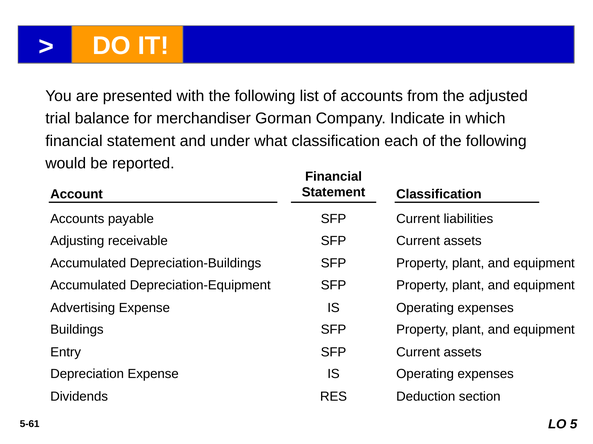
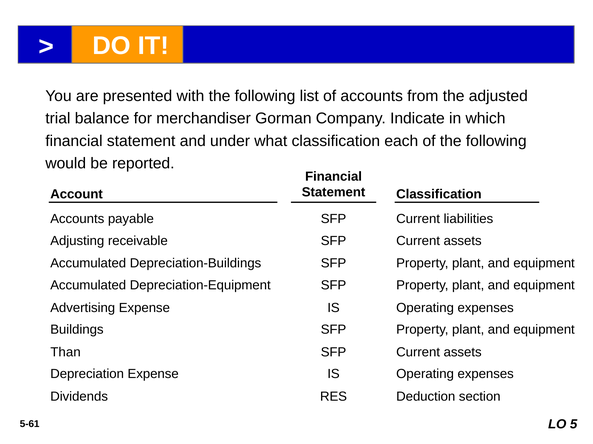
Entry: Entry -> Than (66, 353)
